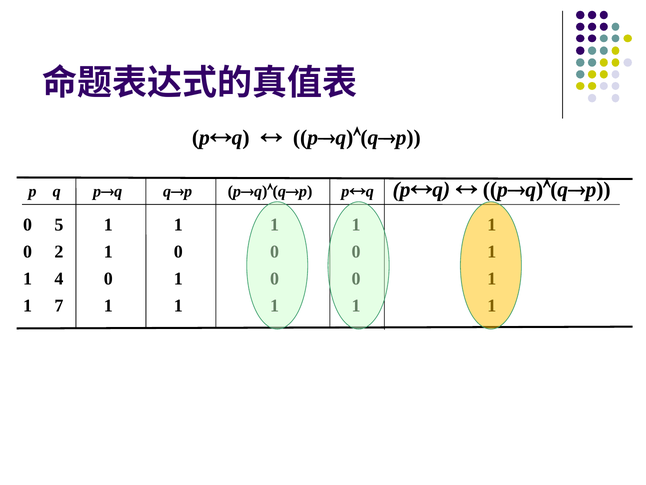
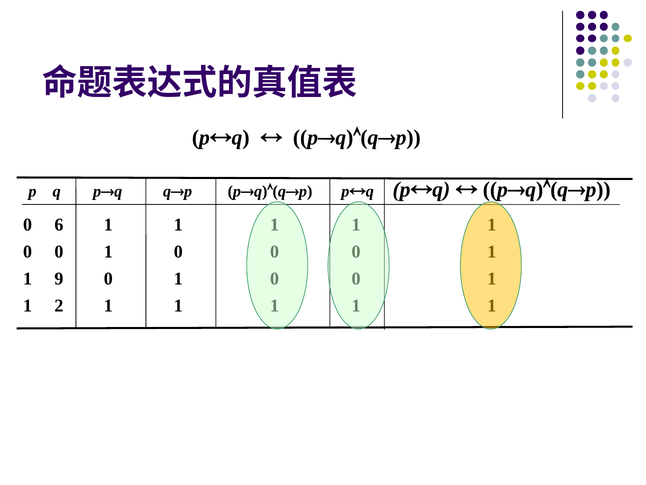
5: 5 -> 6 (59, 225)
2: 2 -> 0 (59, 252)
4: 4 -> 9 (59, 279)
7: 7 -> 2 (59, 306)
